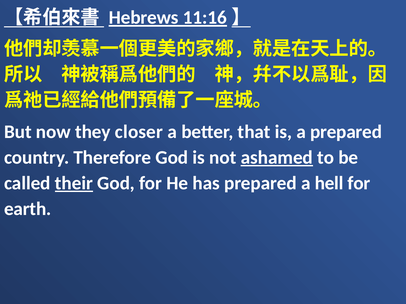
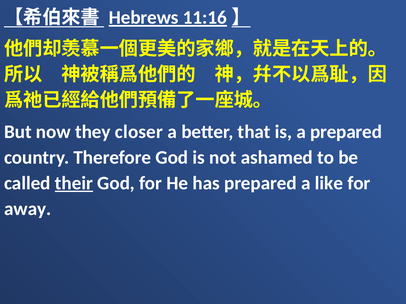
ashamed underline: present -> none (277, 158)
hell: hell -> like (329, 183)
earth: earth -> away (28, 209)
